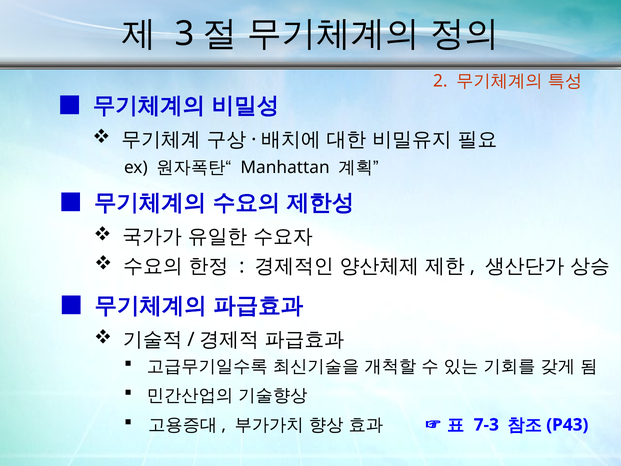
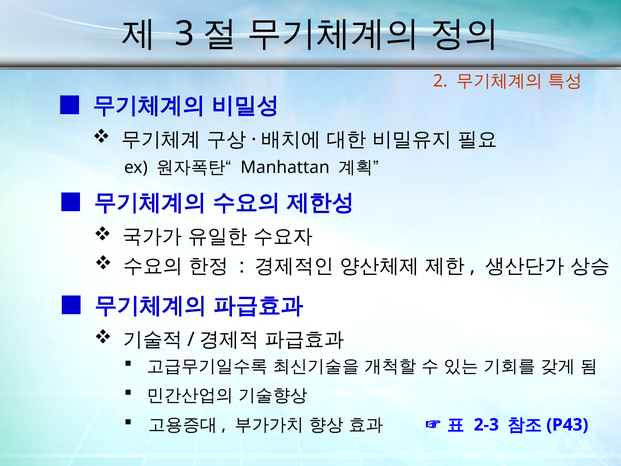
7-3: 7-3 -> 2-3 (486, 425)
